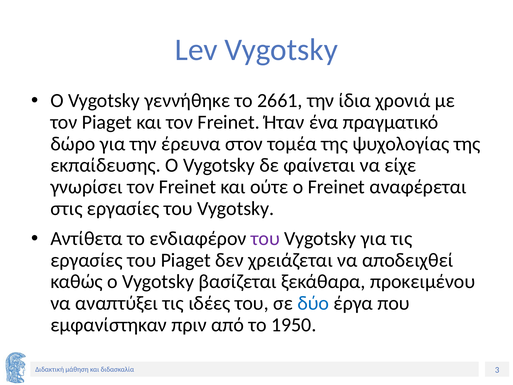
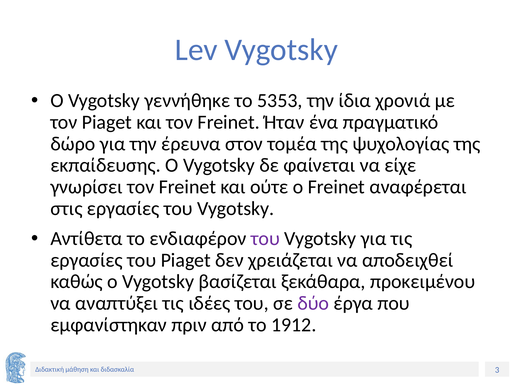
2661: 2661 -> 5353 (280, 101)
δύο colour: blue -> purple (313, 303)
1950: 1950 -> 1912 (294, 325)
